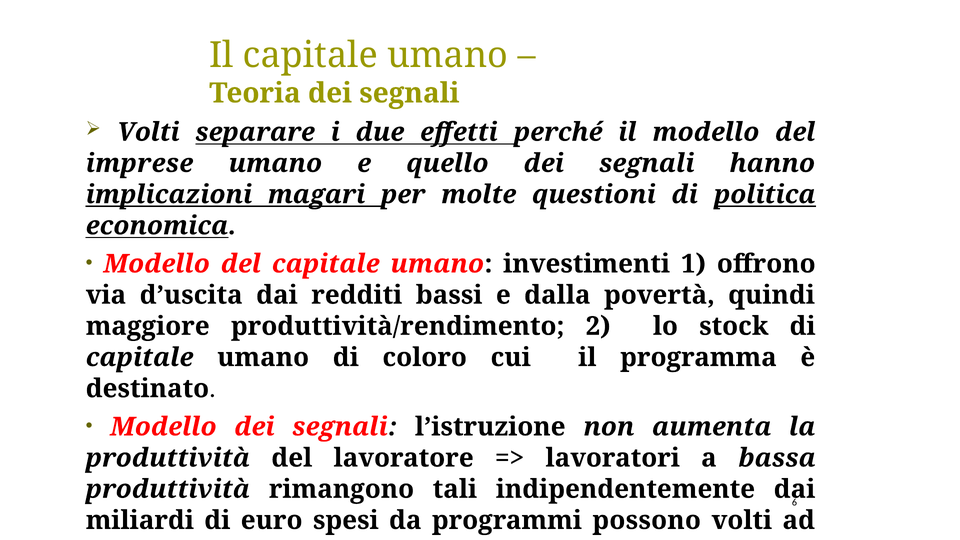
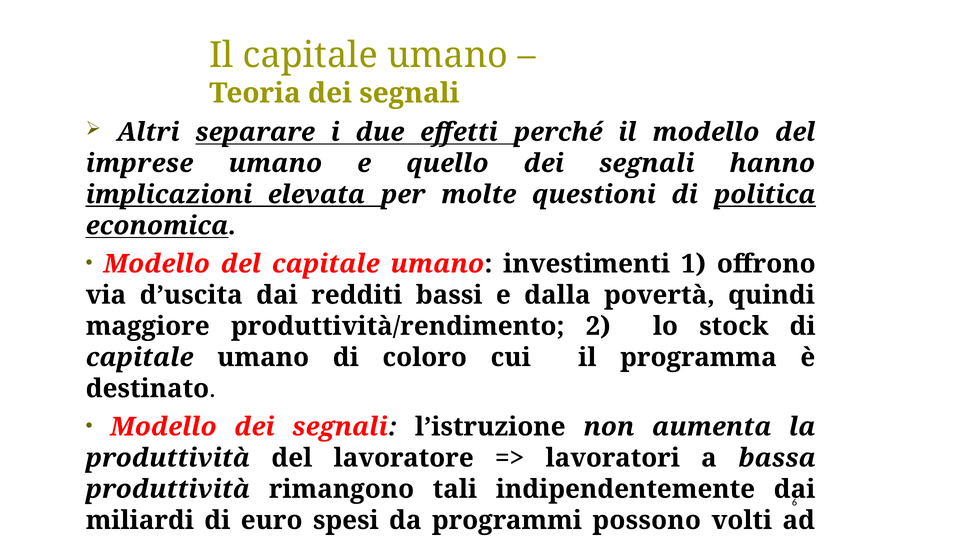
Volti: Volti -> Altri (148, 132)
magari: magari -> elevata (316, 195)
